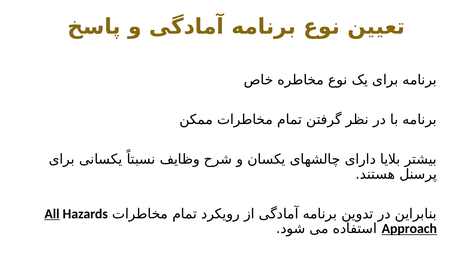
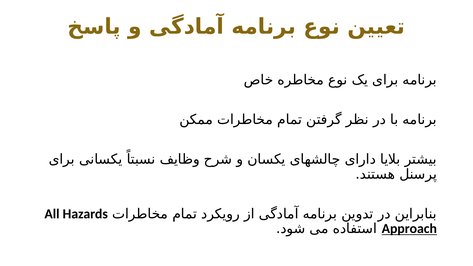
All underline: present -> none (52, 214)
